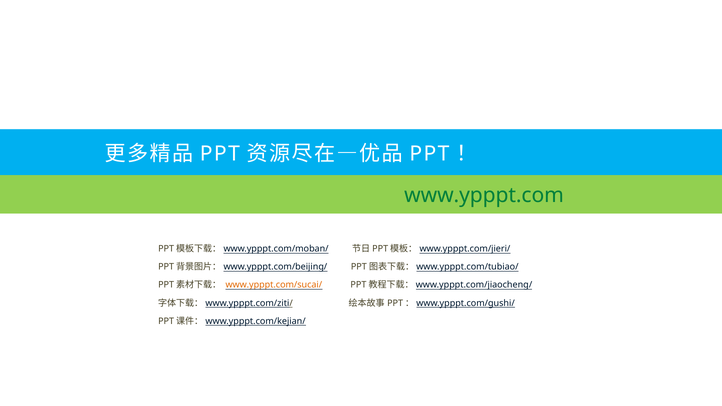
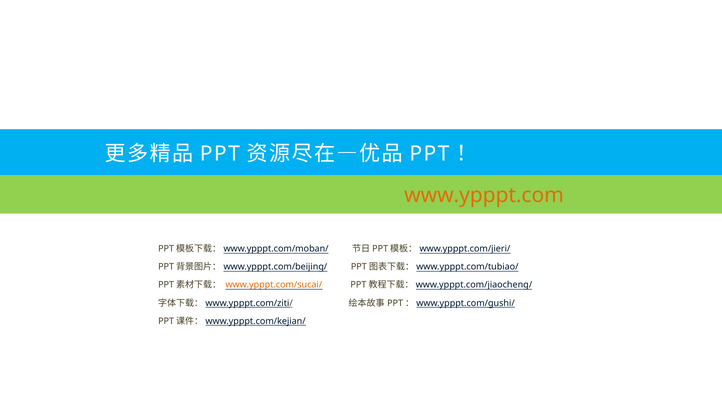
www.ypppt.com colour: green -> orange (484, 196)
